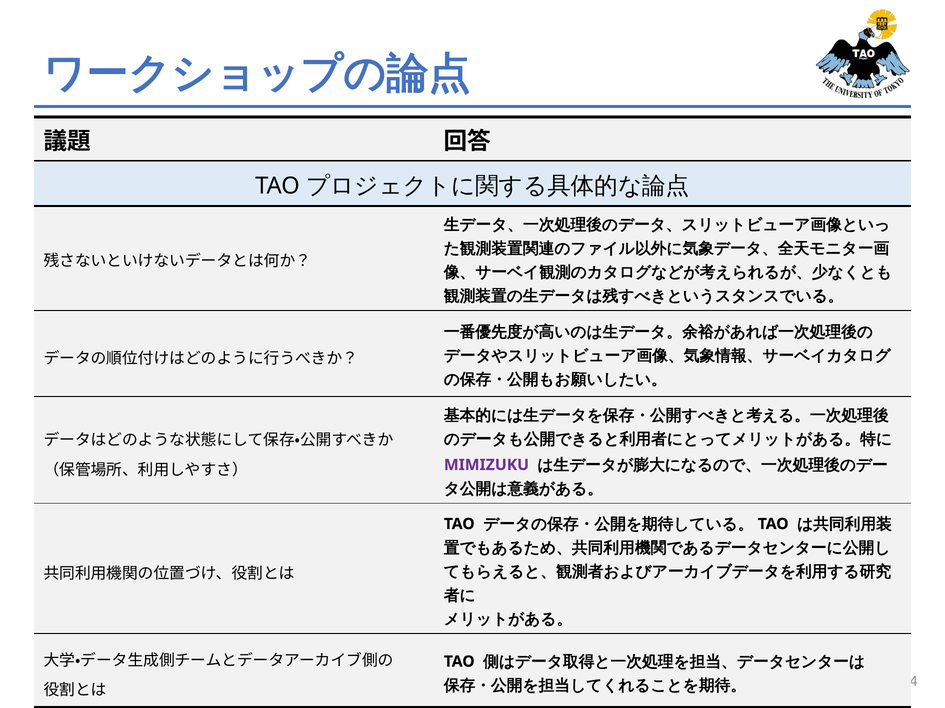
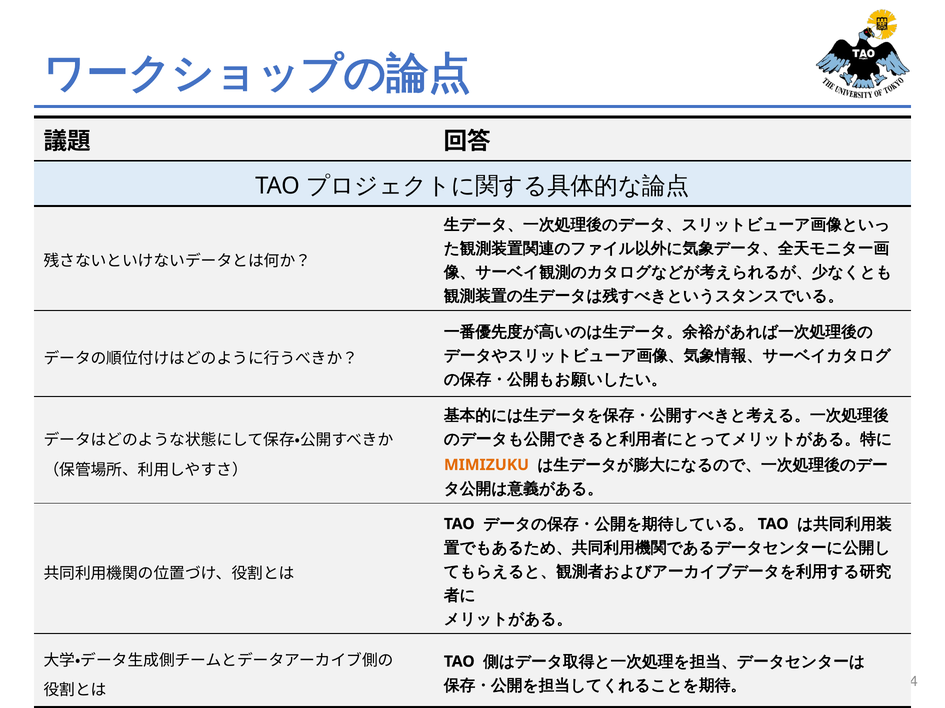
MIMIZUKU colour: purple -> orange (486, 465)
